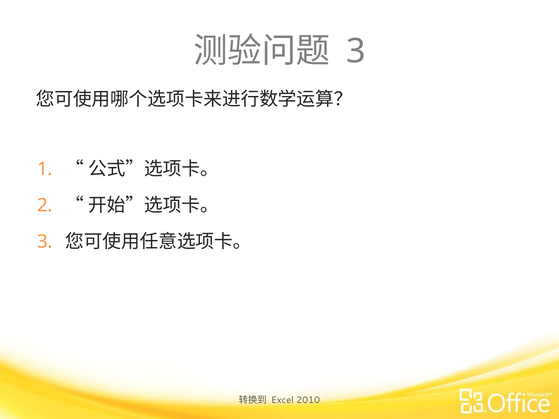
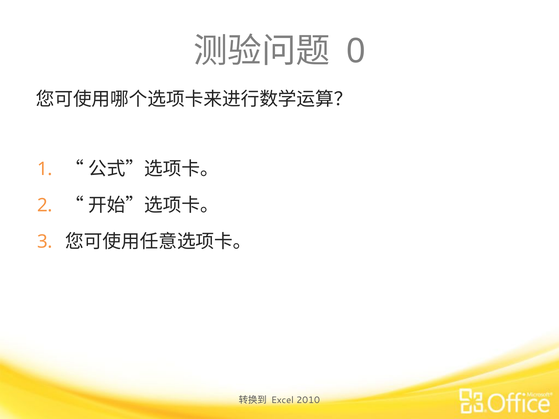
3: 3 -> 0 (356, 51)
